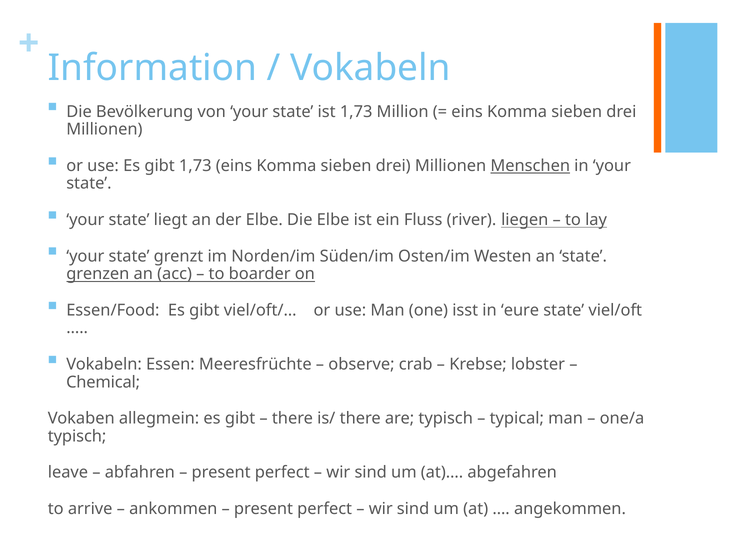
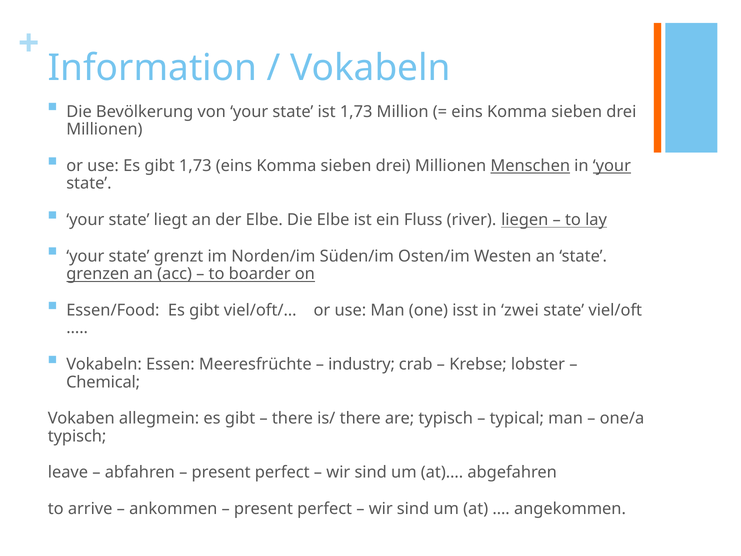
your underline: none -> present (612, 166)
eure: eure -> zwei (520, 310)
observe: observe -> industry (362, 364)
